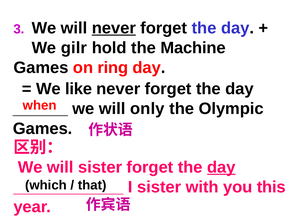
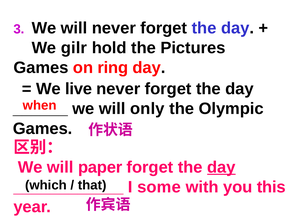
never underline: present -> none (114, 28)
Machine: Machine -> Pictures (193, 48)
like: like -> live (79, 89)
will sister: sister -> paper (100, 167)
I sister: sister -> some (159, 187)
